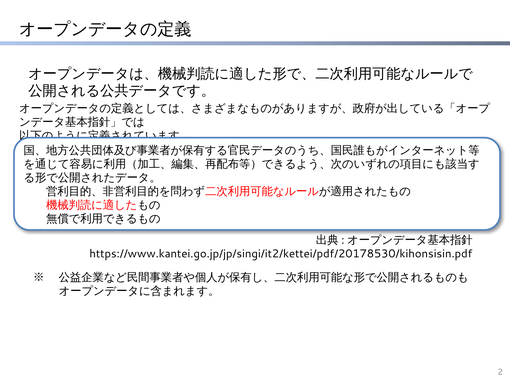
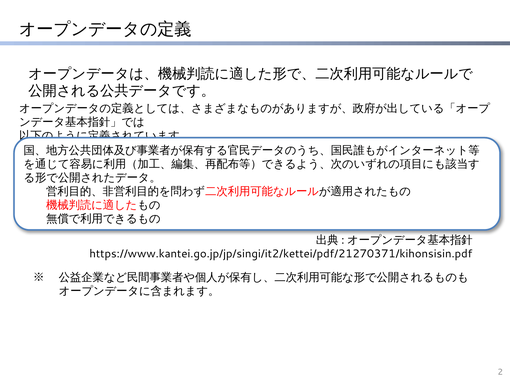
https://www.kantei.go.jp/jp/singi/it2/kettei/pdf/20178530/kihonsisin.pdf: https://www.kantei.go.jp/jp/singi/it2/kettei/pdf/20178530/kihonsisin.pdf -> https://www.kantei.go.jp/jp/singi/it2/kettei/pdf/21270371/kihonsisin.pdf (281, 253)
